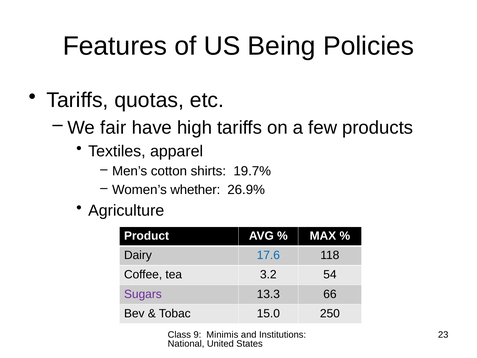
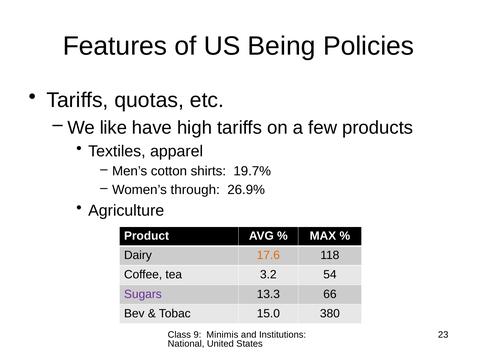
fair: fair -> like (113, 127)
whether: whether -> through (195, 190)
17.6 colour: blue -> orange (268, 255)
250: 250 -> 380 (330, 313)
